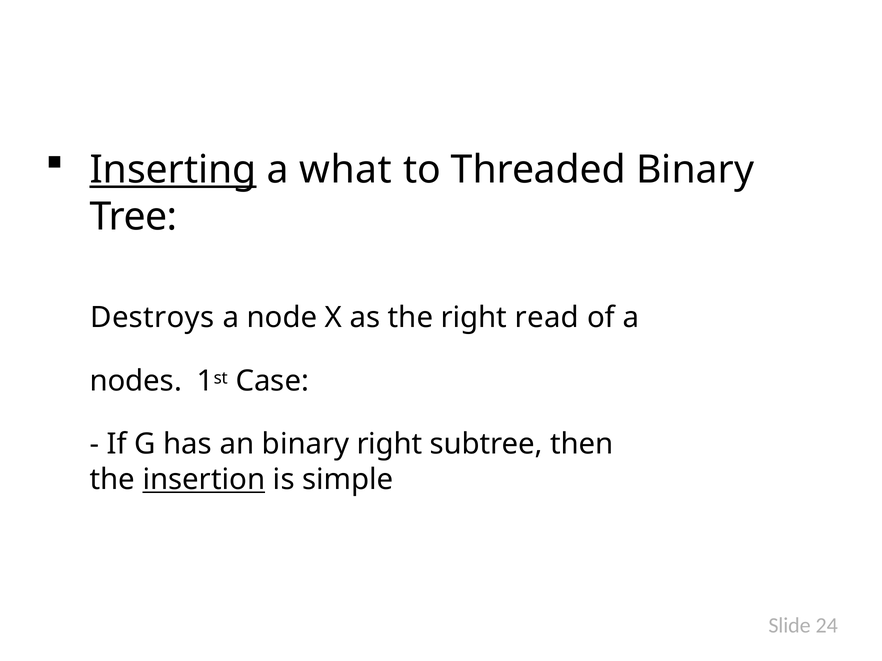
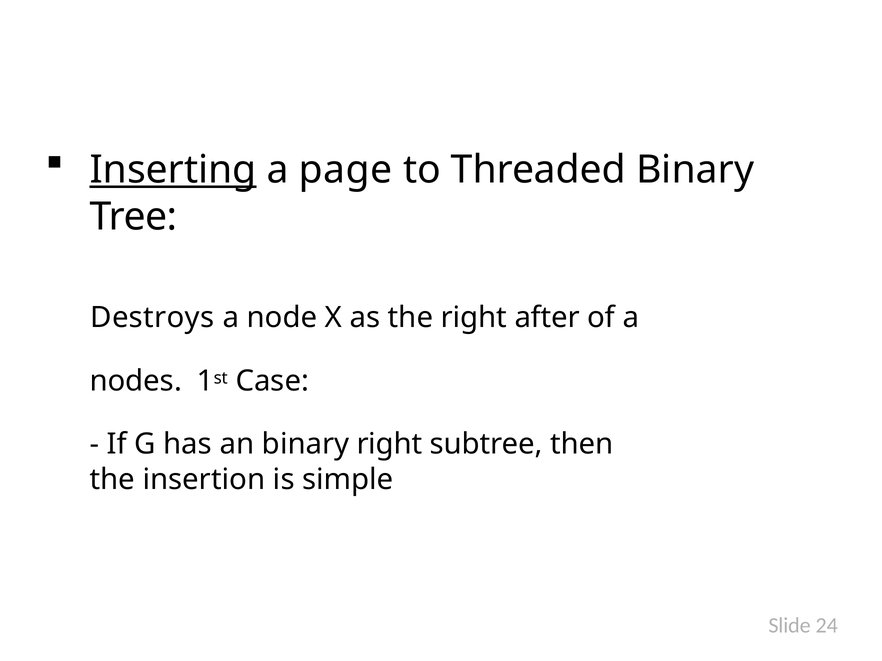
what: what -> page (346, 170)
read: read -> after (547, 318)
insertion underline: present -> none (204, 480)
